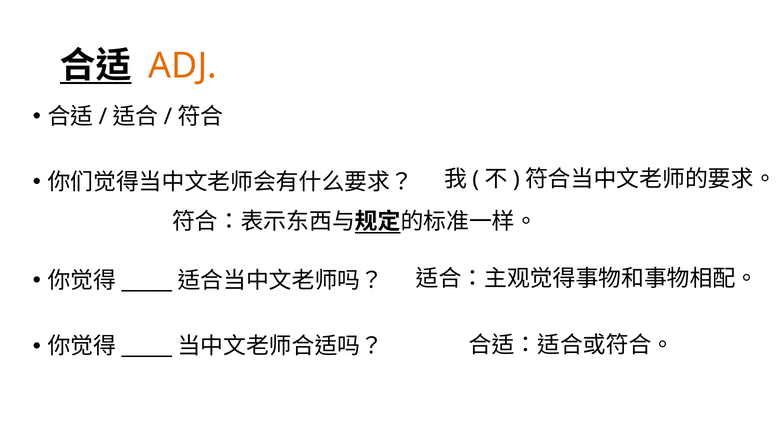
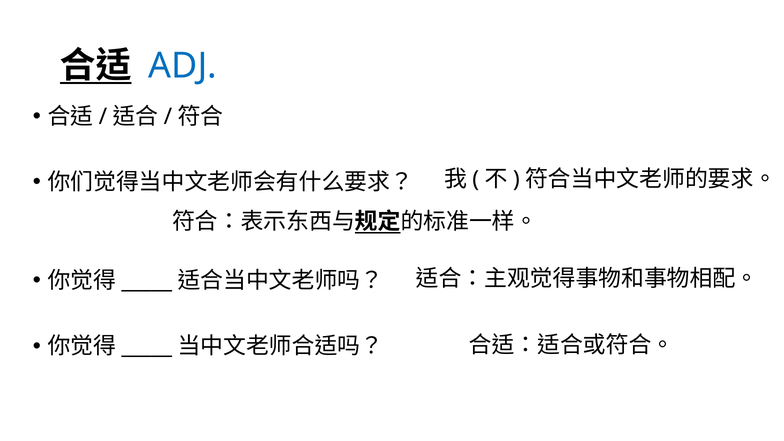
ADJ colour: orange -> blue (183, 66)
